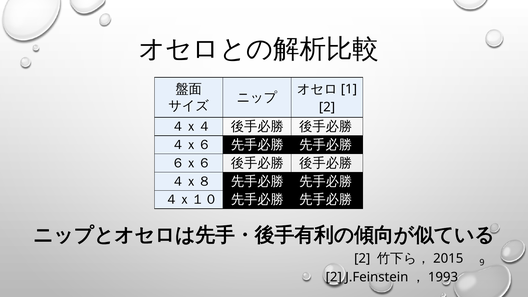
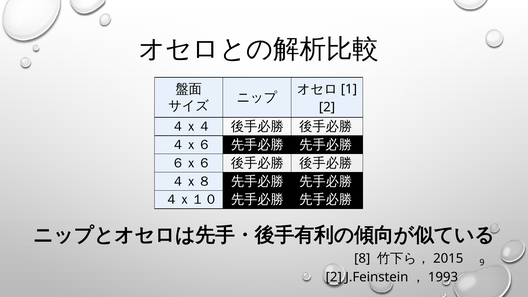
2: 2 -> 8 (362, 258)
